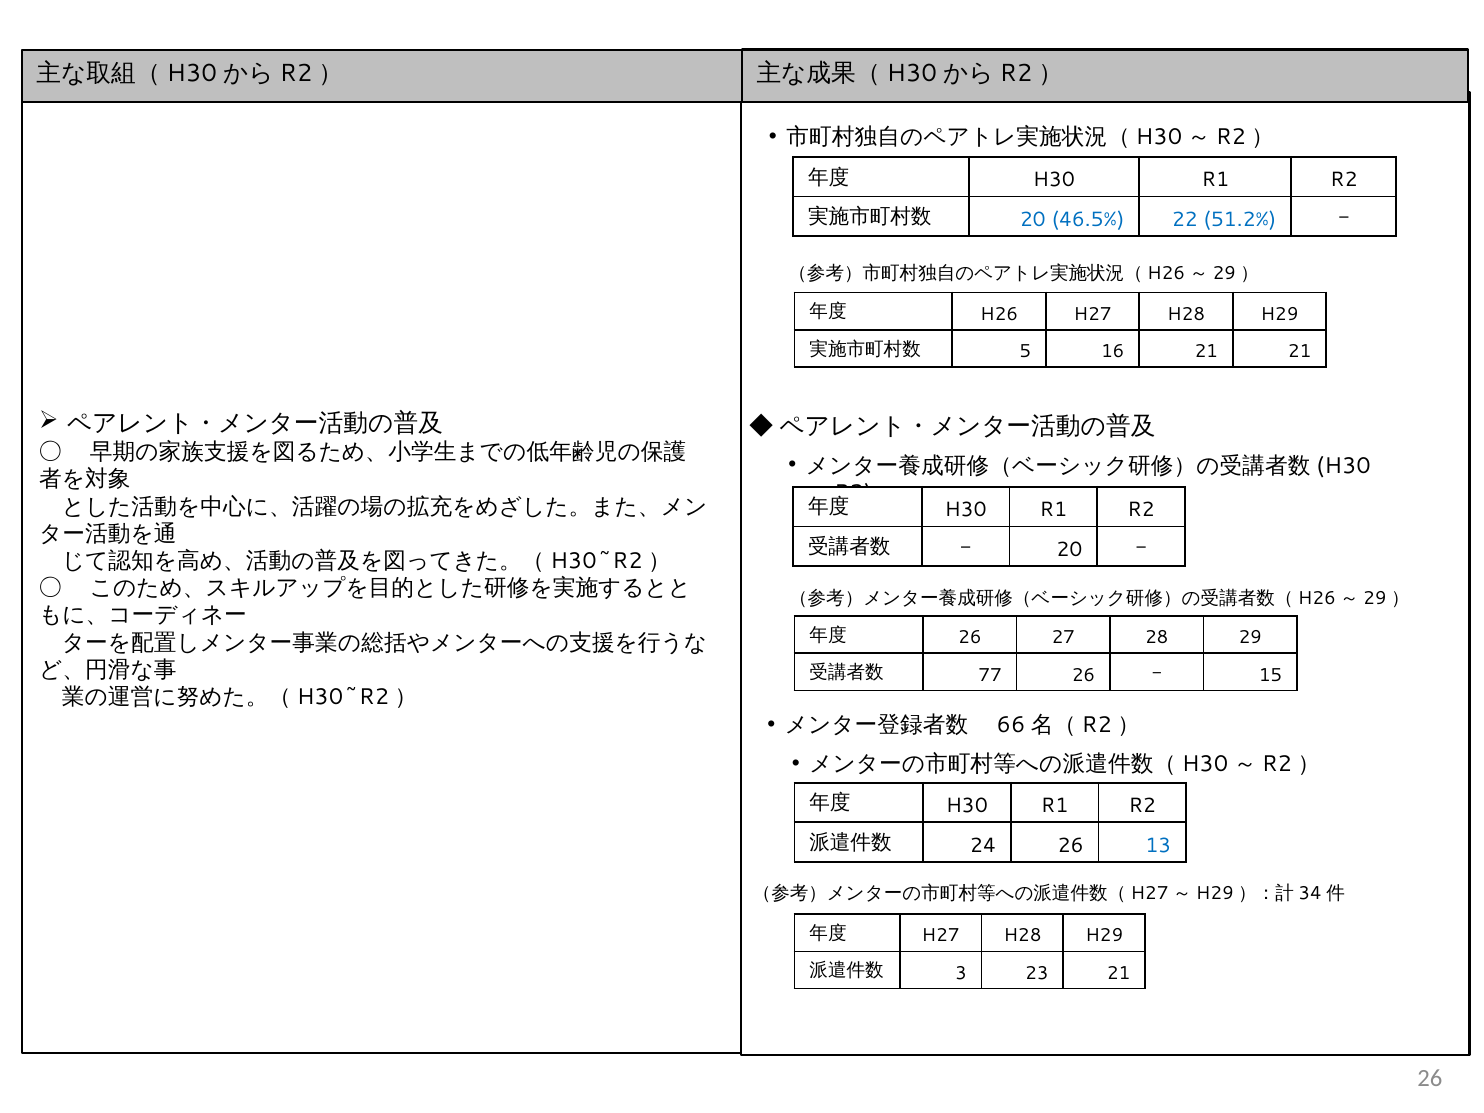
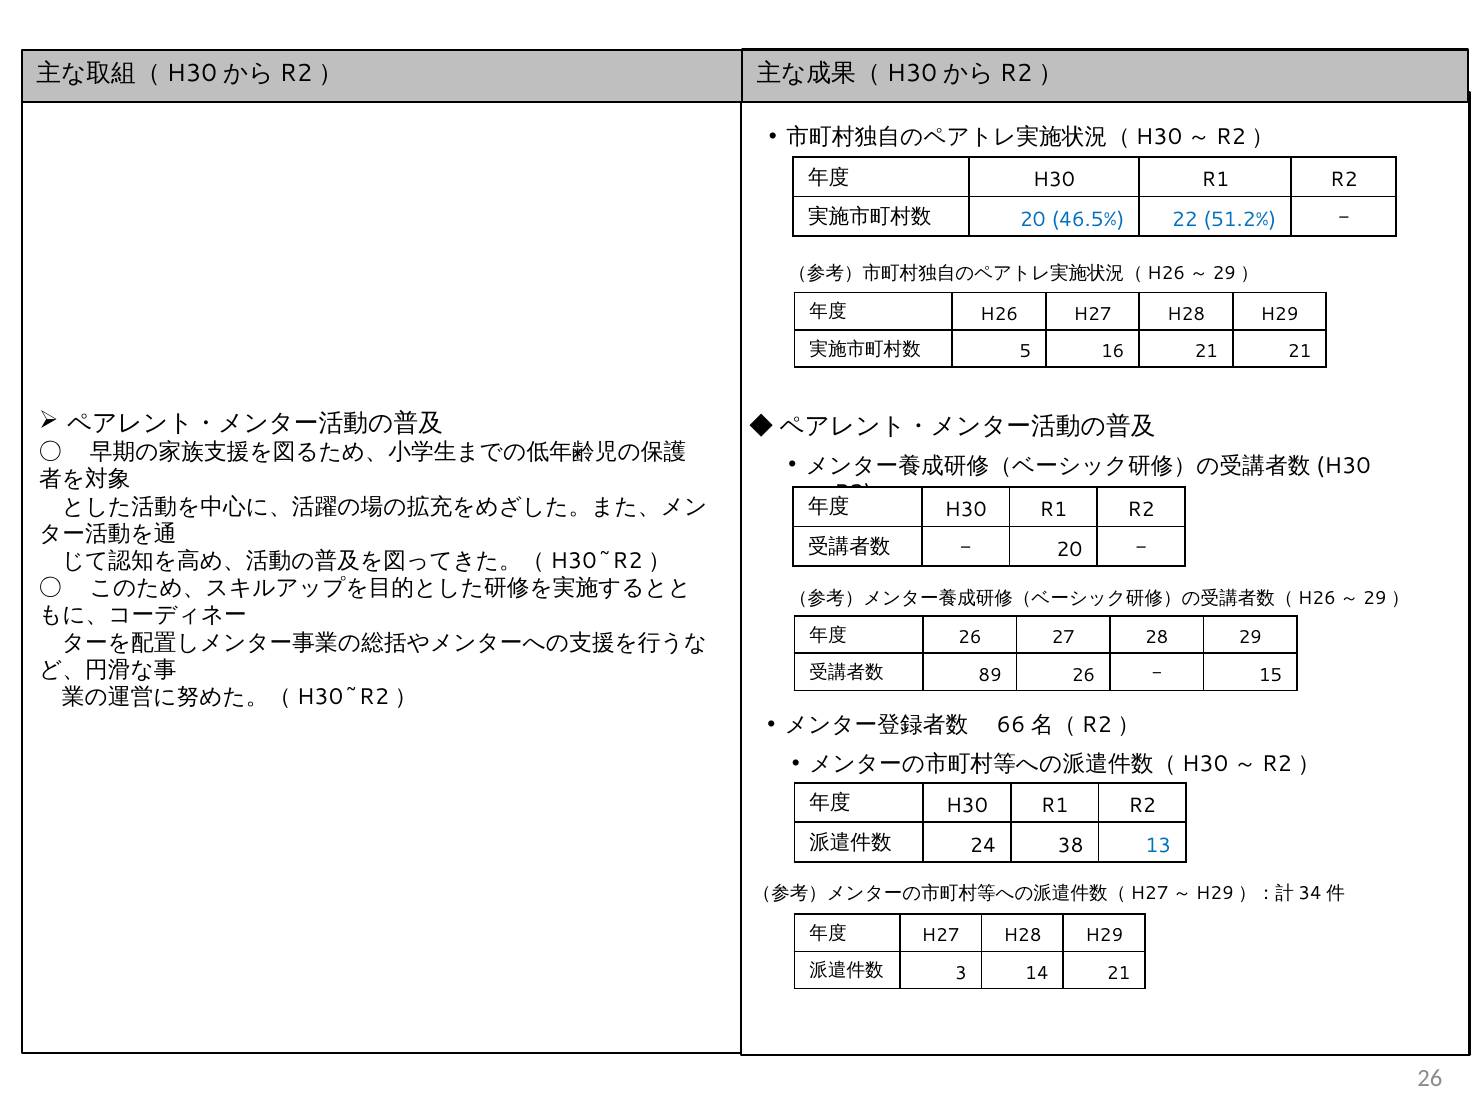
77: 77 -> 89 (990, 675)
24 26: 26 -> 38 (1071, 845)
23: 23 -> 14 (1037, 973)
